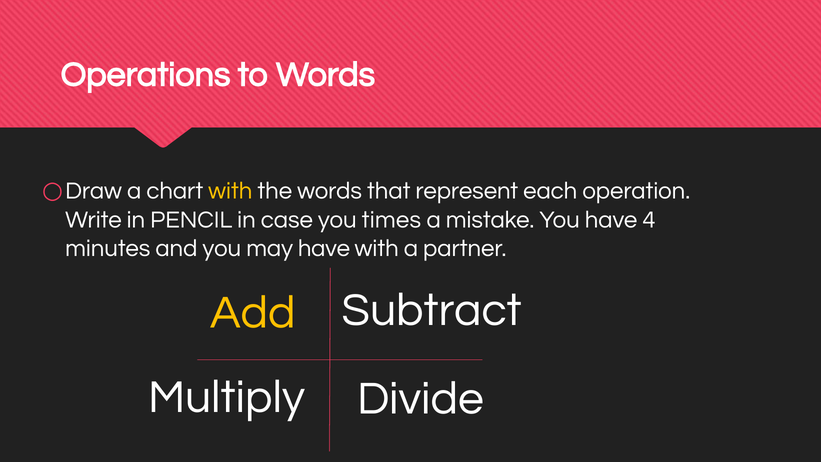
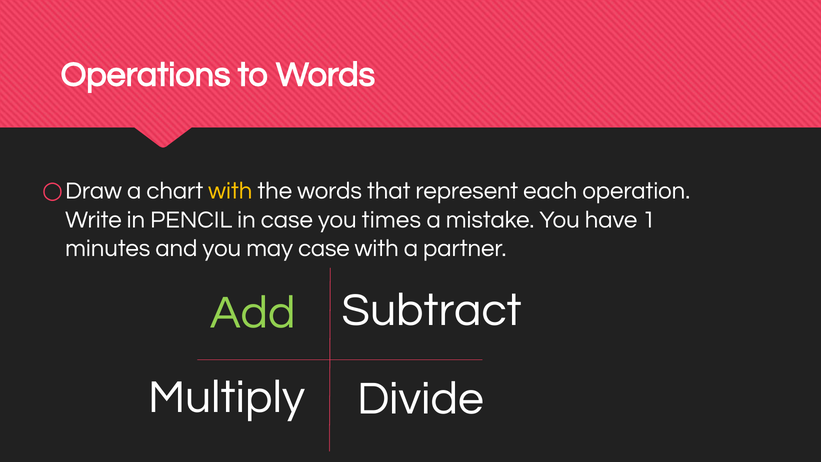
4: 4 -> 1 (649, 220)
may have: have -> case (324, 248)
Add colour: yellow -> light green (253, 312)
